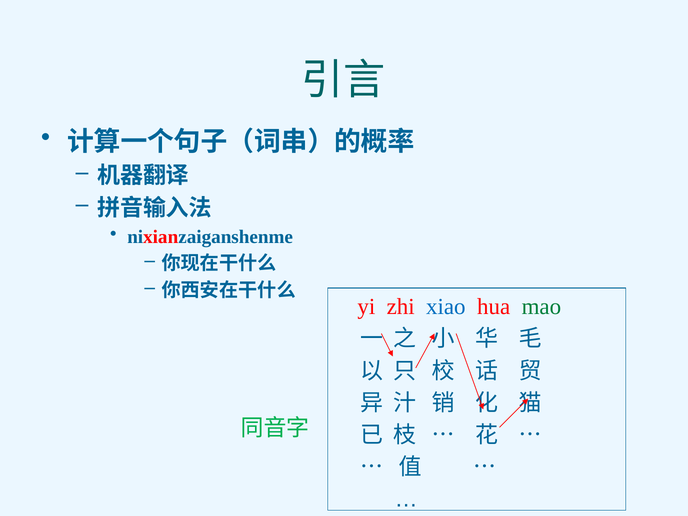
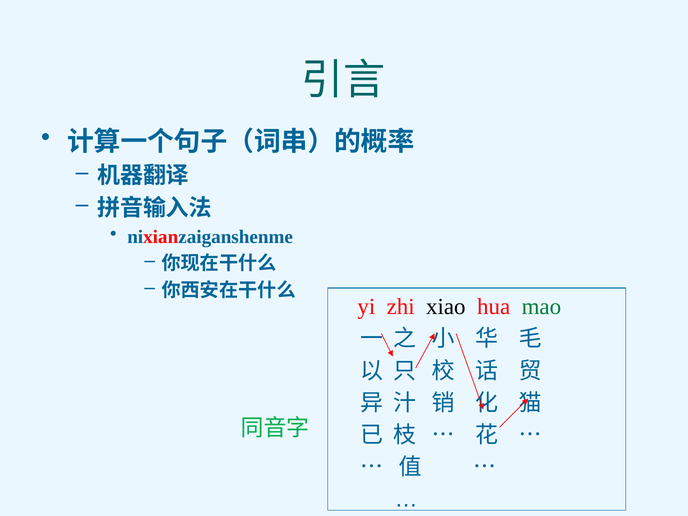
xiao colour: blue -> black (446, 307)
